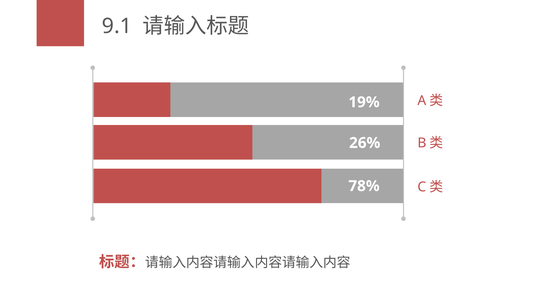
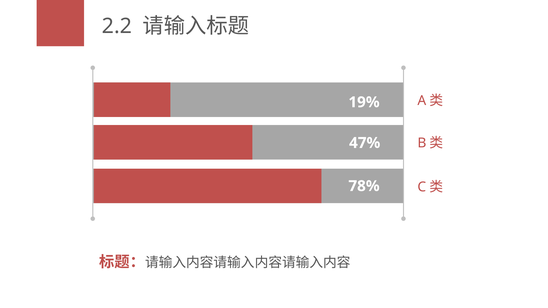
9.1: 9.1 -> 2.2 (117, 26)
26%: 26% -> 47% (365, 143)
